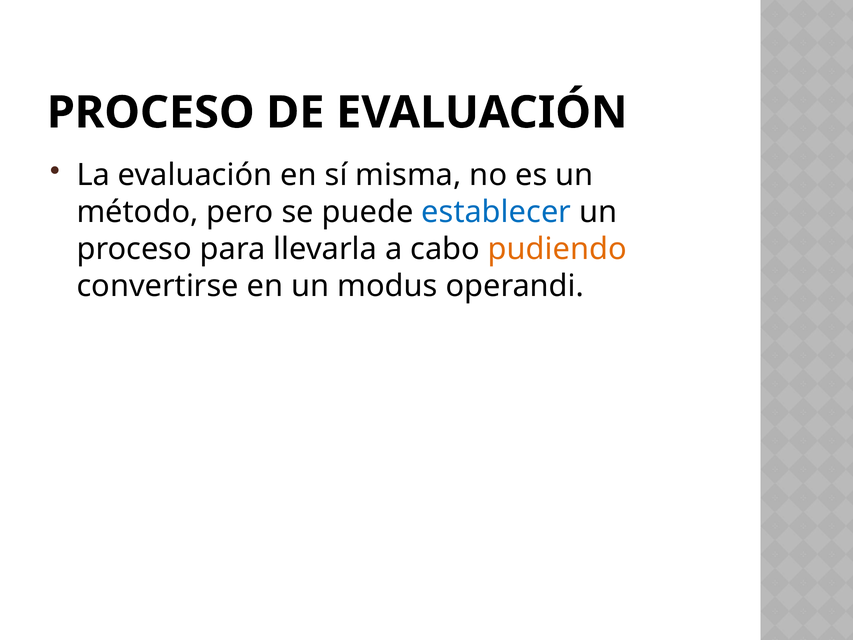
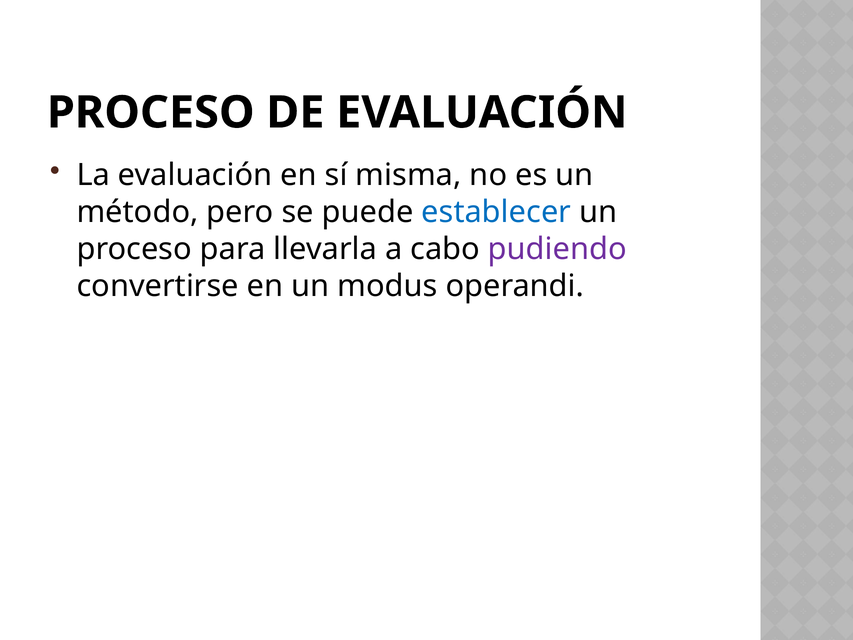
pudiendo colour: orange -> purple (557, 249)
